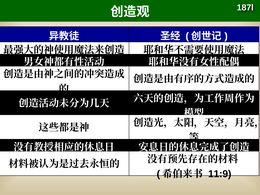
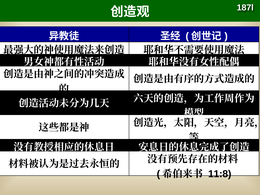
11:9: 11:9 -> 11:8 (220, 174)
